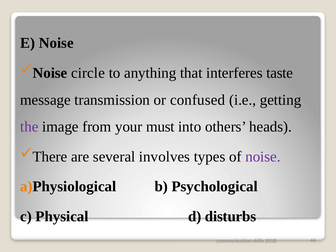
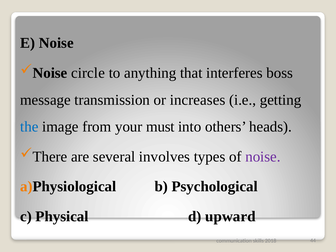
taste: taste -> boss (280, 73)
confused: confused -> increases (198, 100)
the colour: purple -> blue (29, 127)
disturbs: disturbs -> upward (230, 216)
